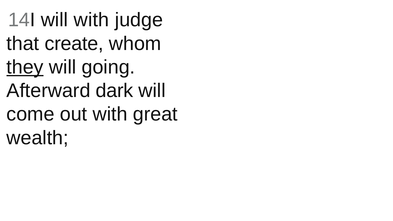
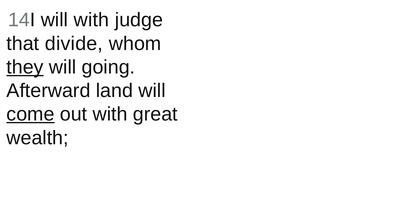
create: create -> divide (74, 44)
dark: dark -> land (114, 91)
come underline: none -> present (30, 114)
